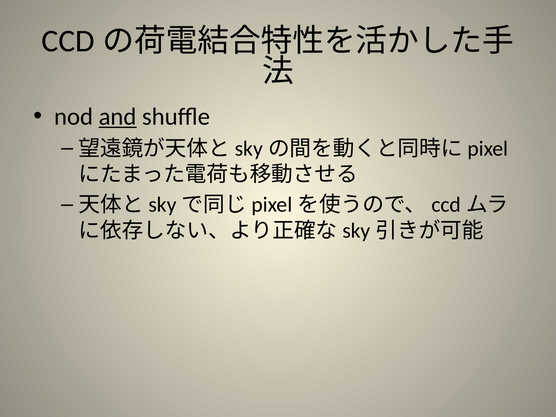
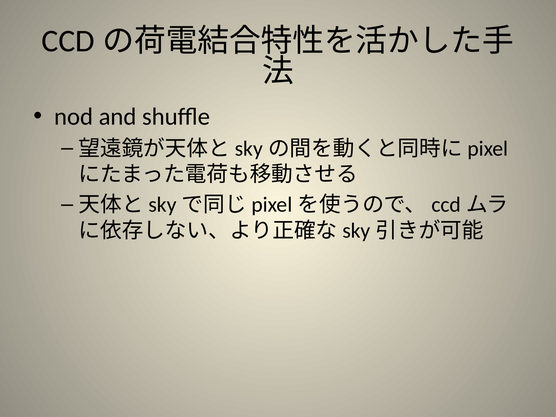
and underline: present -> none (118, 117)
